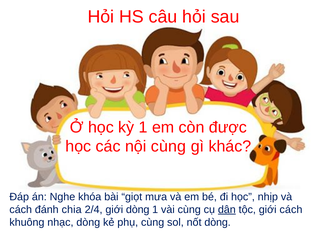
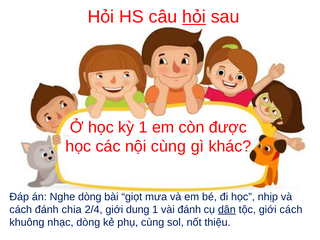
hỏi underline: none -> present (194, 17)
Nghe khóa: khóa -> dòng (90, 197)
giới dòng: dòng -> dung (138, 210)
vài cùng: cùng -> đánh (189, 210)
nốt dòng: dòng -> thiệu (218, 222)
